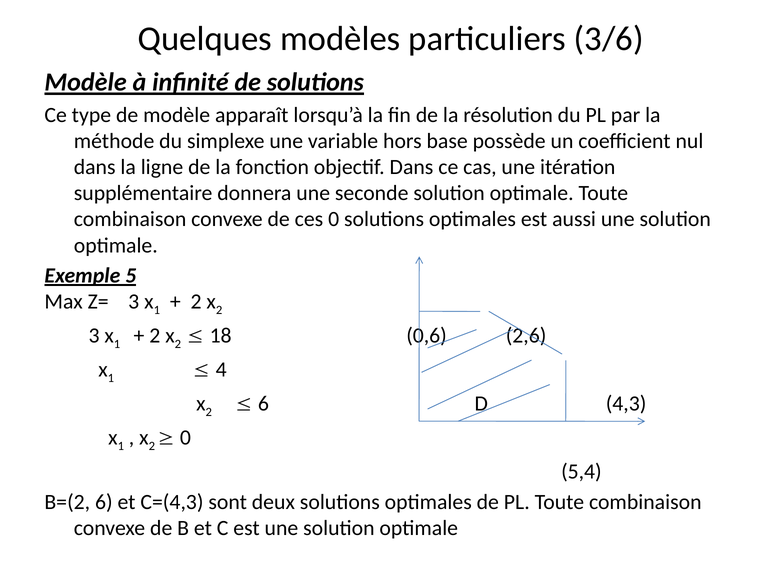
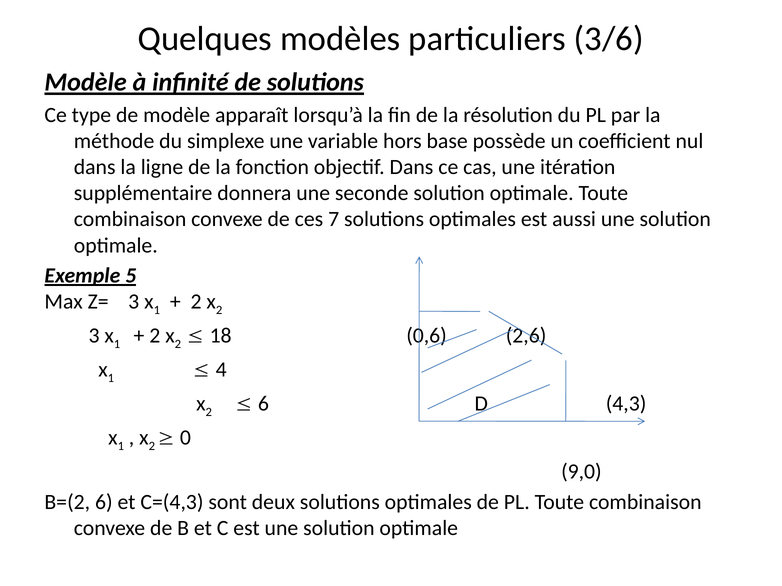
ces 0: 0 -> 7 (334, 219)
5,4: 5,4 -> 9,0 (581, 472)
